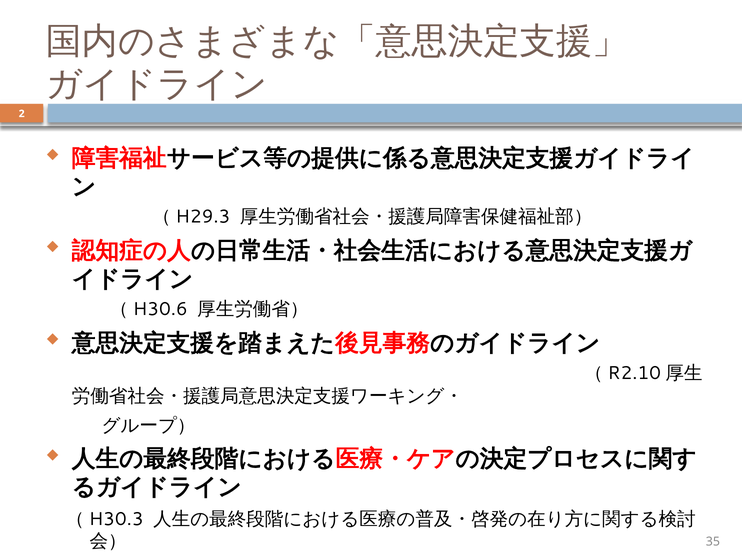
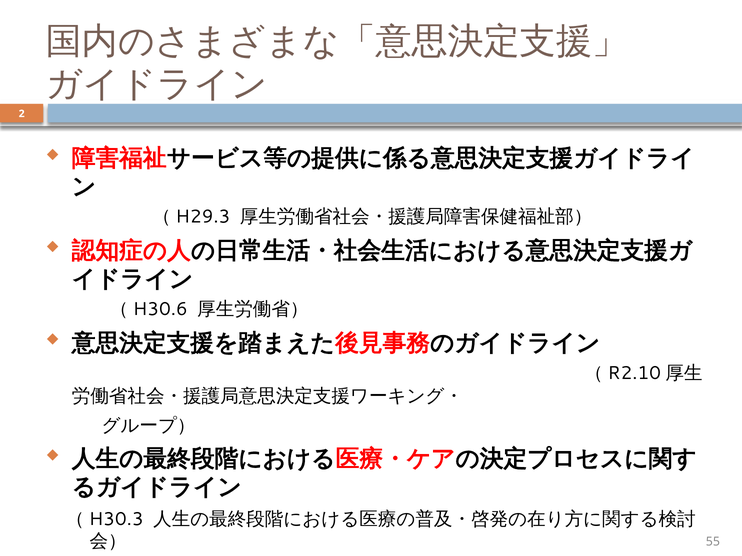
35: 35 -> 55 (713, 542)
